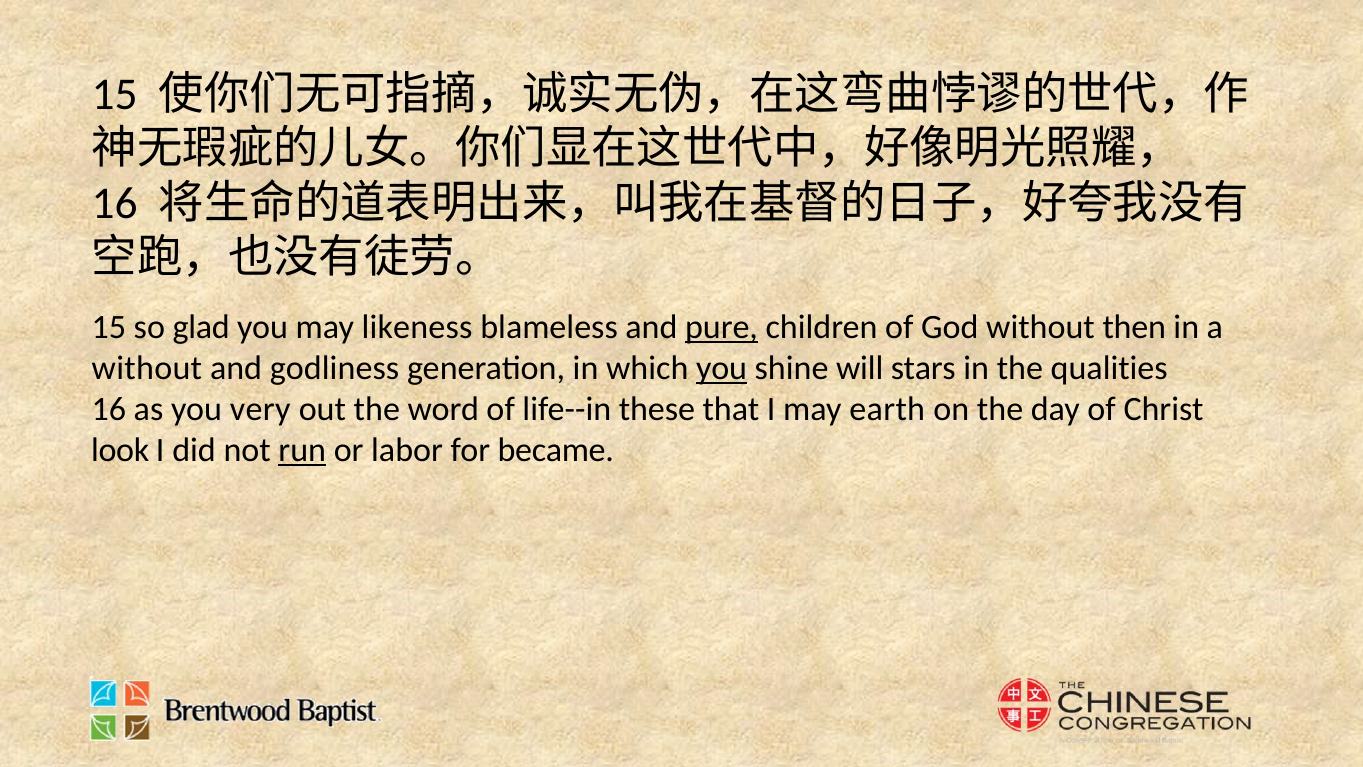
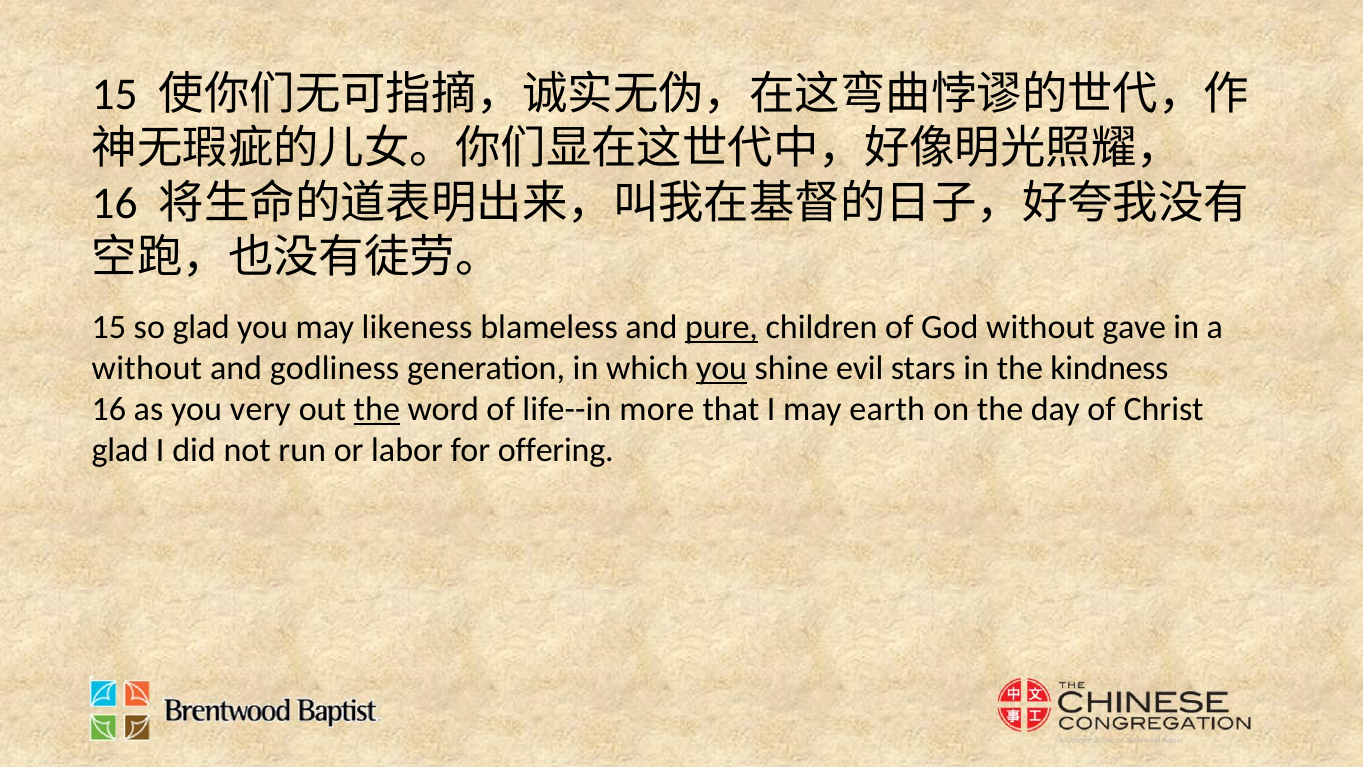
then: then -> gave (1134, 327)
will: will -> evil (860, 368)
qualities: qualities -> kindness (1109, 368)
the underline: none -> present (377, 409)
these: these -> more (657, 409)
look: look -> glad (120, 450)
run underline: present -> none (302, 450)
became: became -> offering (556, 450)
